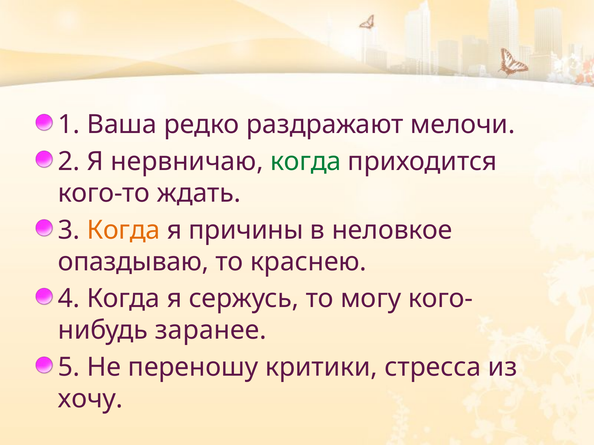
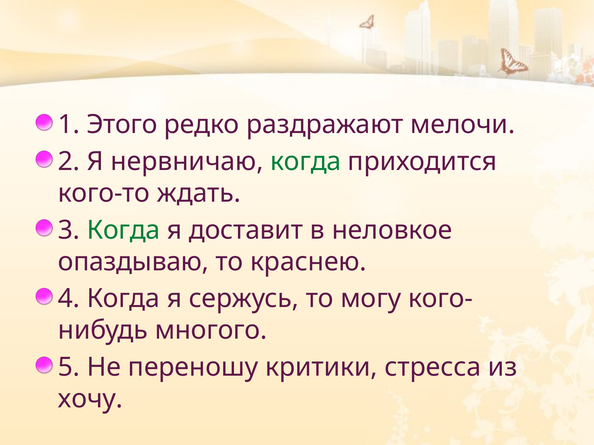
Ваша: Ваша -> Этого (122, 125)
Когда colour: orange -> green (124, 230)
причины: причины -> доставит (246, 230)
заранее: заранее -> многого (211, 331)
